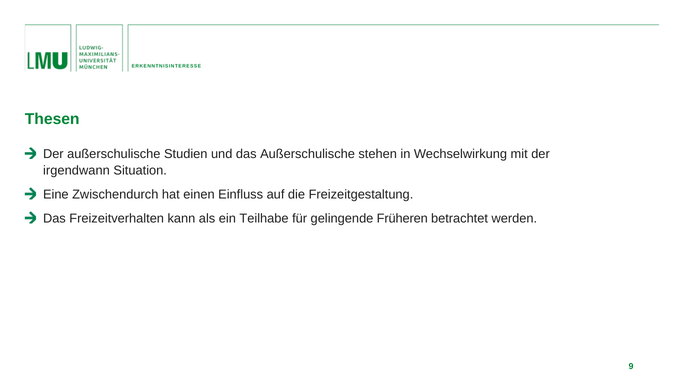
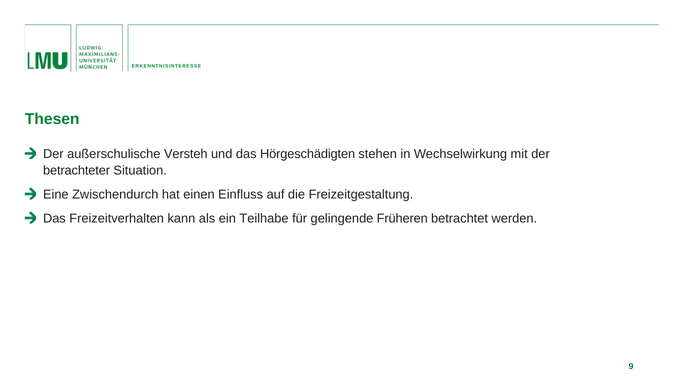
Studien: Studien -> Versteh (186, 154)
das Außerschulische: Außerschulische -> Hörgeschädigten (308, 154)
irgendwann: irgendwann -> betrachteter (77, 170)
